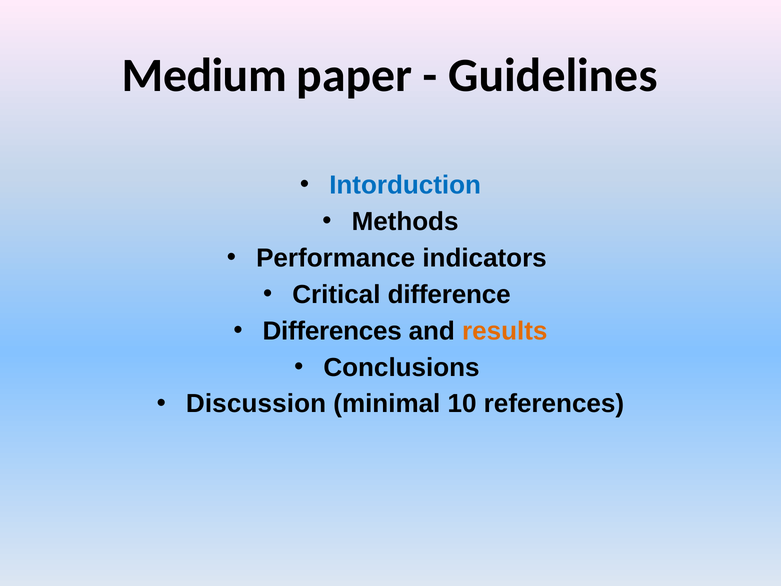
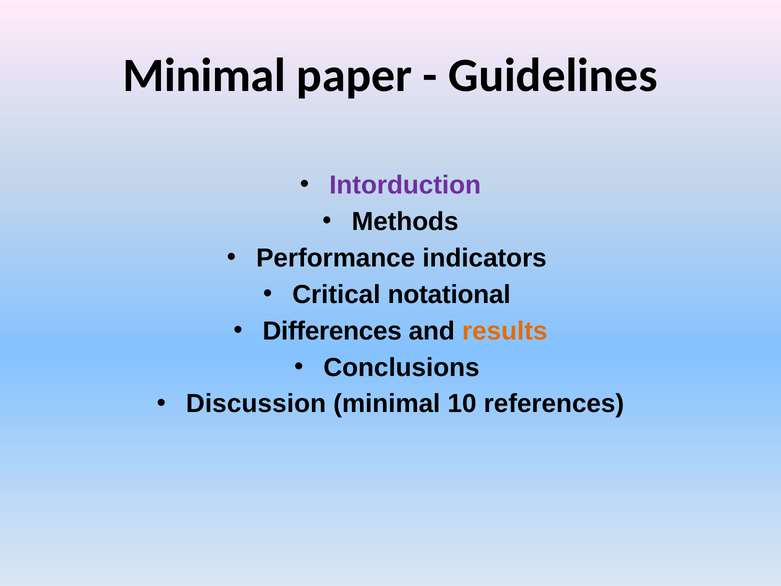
Medium: Medium -> Minimal (204, 76)
Intorduction colour: blue -> purple (405, 185)
difference: difference -> notational (449, 294)
